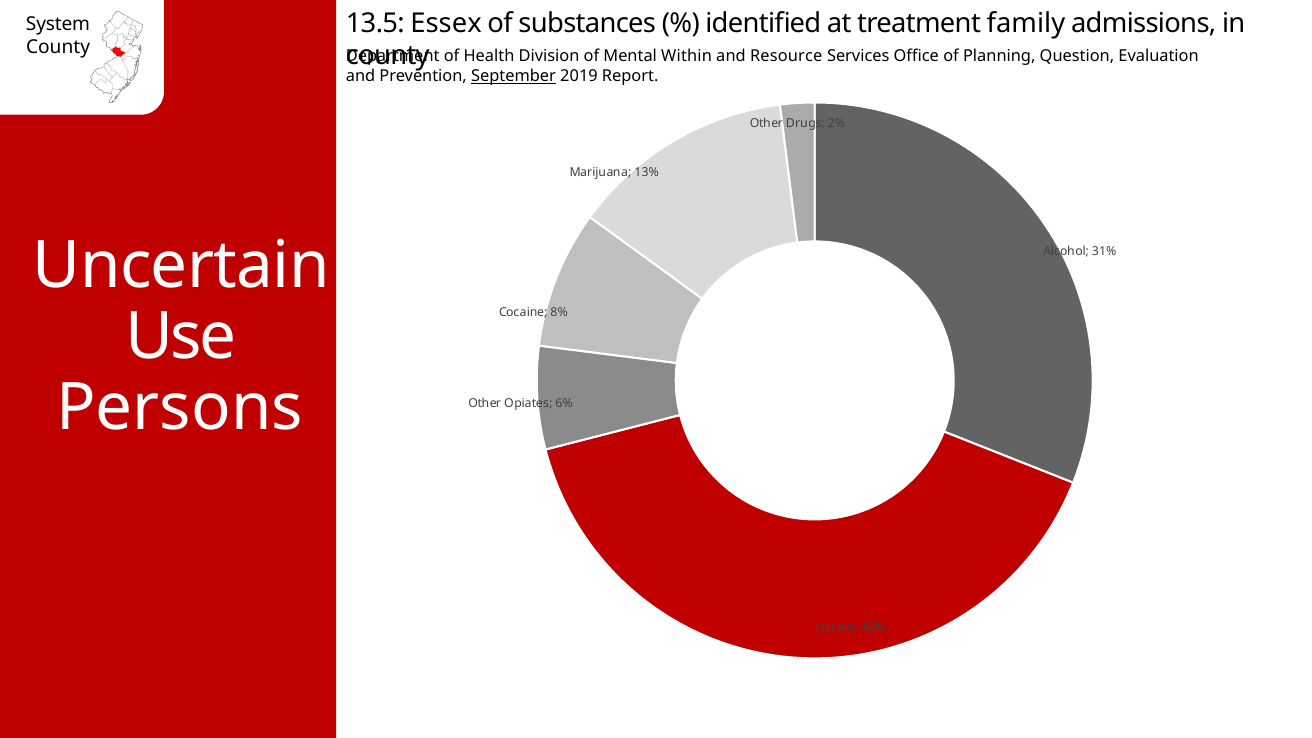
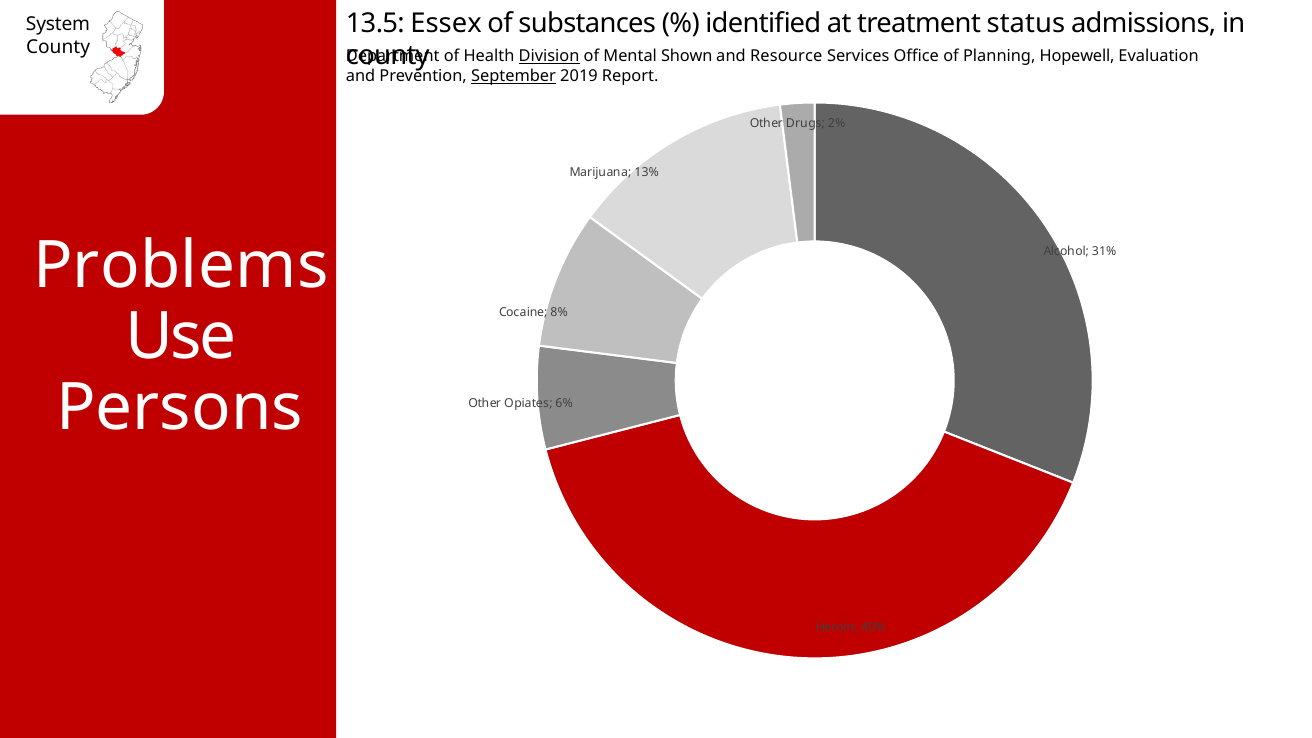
family: family -> status (1026, 23)
Division underline: none -> present (549, 56)
Within: Within -> Shown (687, 56)
Question: Question -> Hopewell (1077, 56)
Uncertain: Uncertain -> Problems (181, 266)
